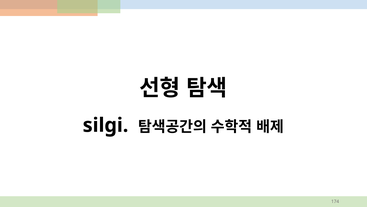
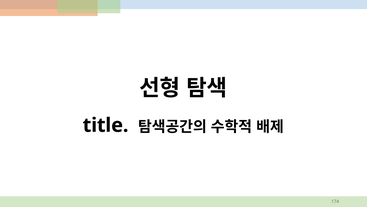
silgi: silgi -> title (106, 125)
